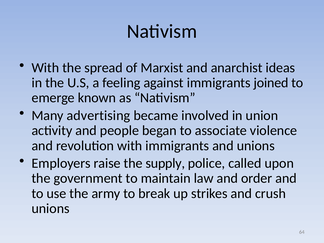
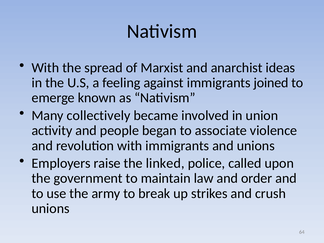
advertising: advertising -> collectively (99, 115)
supply: supply -> linked (165, 163)
